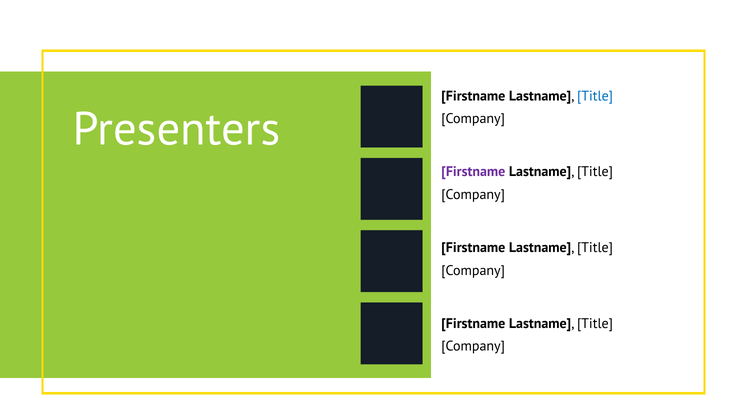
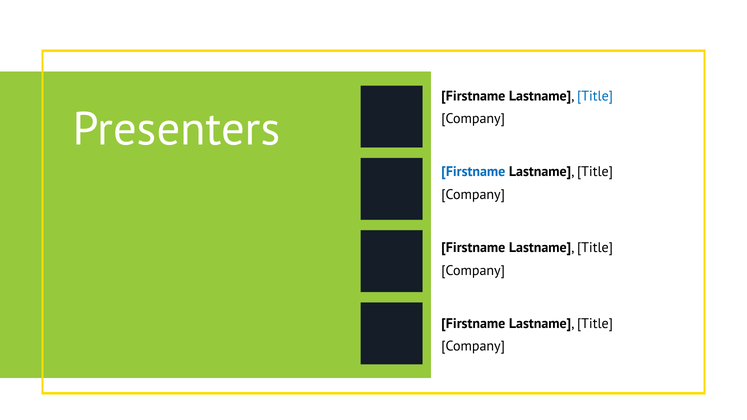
Firstname colour: purple -> blue (473, 172)
